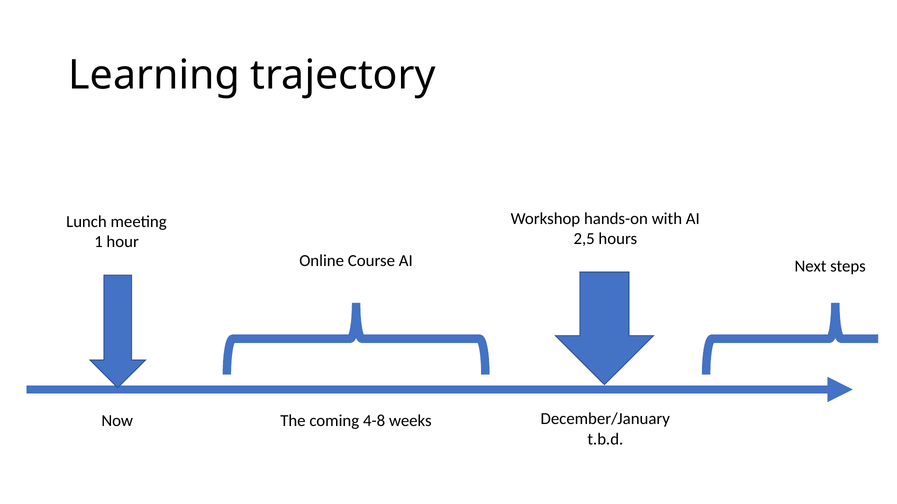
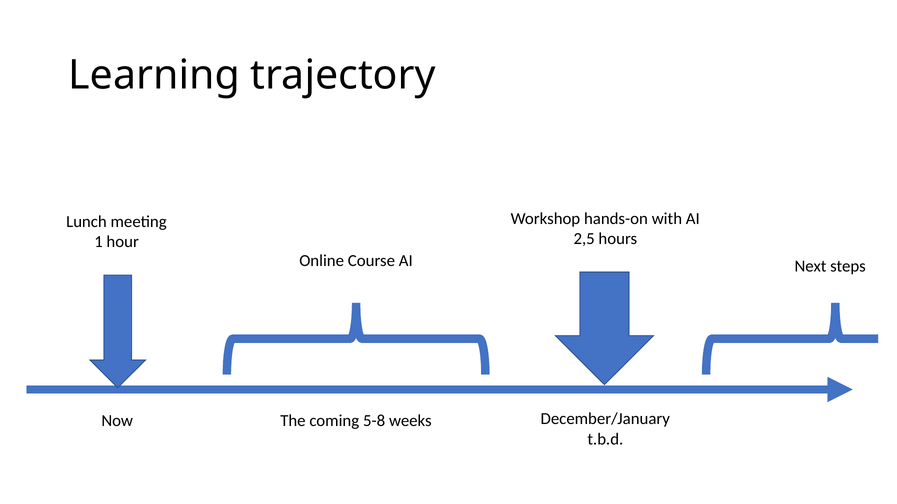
4-8: 4-8 -> 5-8 (374, 421)
